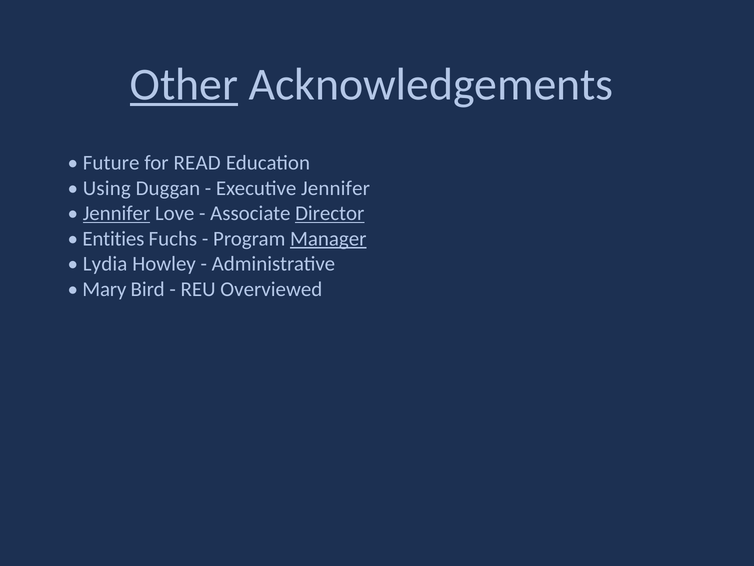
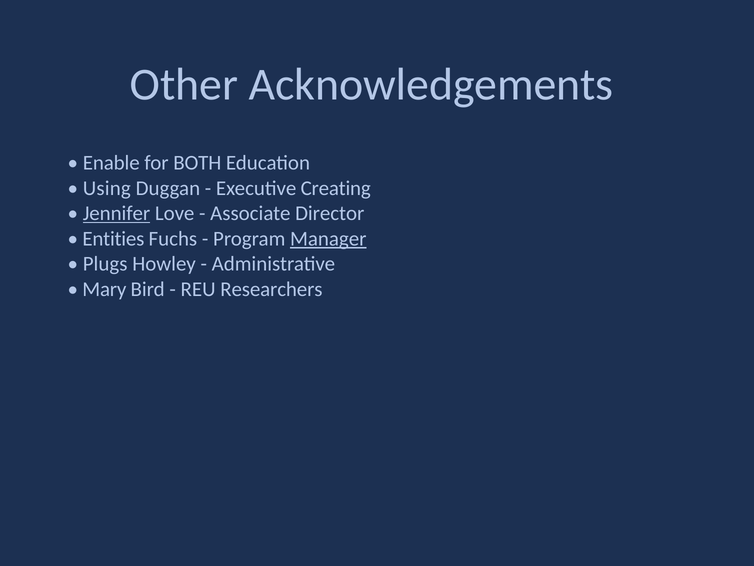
Other underline: present -> none (184, 85)
Future: Future -> Enable (111, 163)
READ: READ -> BOTH (197, 163)
Executive Jennifer: Jennifer -> Creating (336, 188)
Director underline: present -> none (330, 213)
Lydia: Lydia -> Plugs (105, 264)
Overviewed: Overviewed -> Researchers (271, 289)
